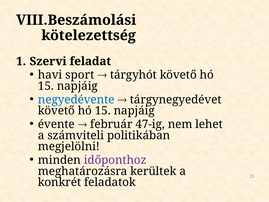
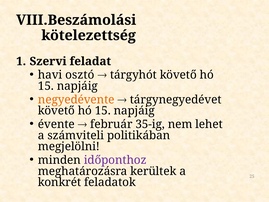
sport: sport -> osztó (80, 75)
negyedévente colour: blue -> orange (76, 99)
47-ig: 47-ig -> 35-ig (150, 124)
